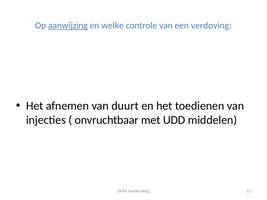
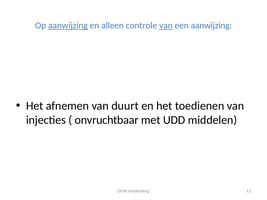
welke: welke -> alleen (113, 26)
van underline: none -> present (166, 26)
een verdoving: verdoving -> aanwijzing (211, 26)
